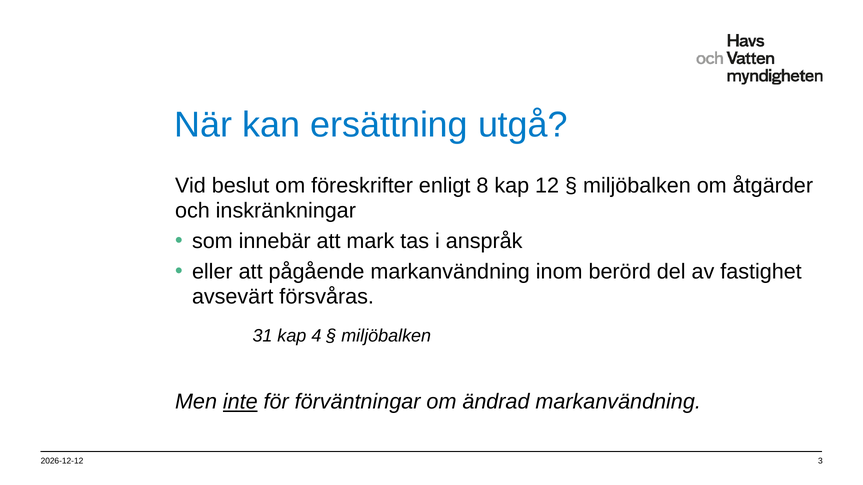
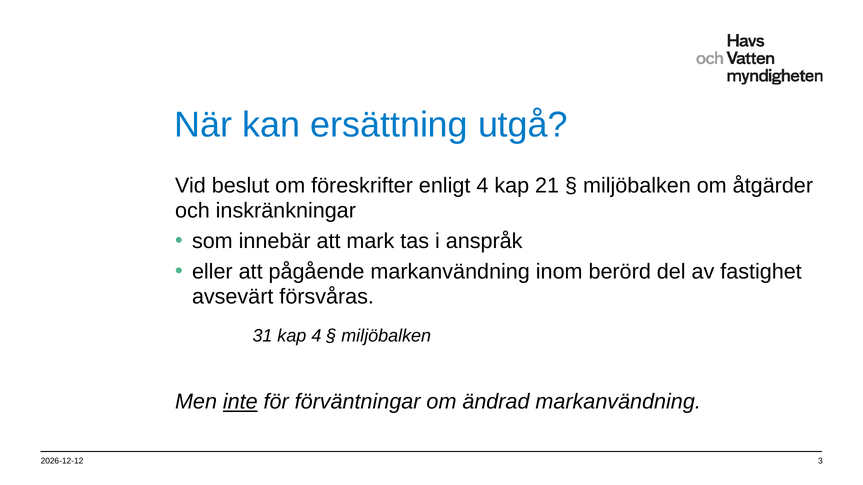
enligt 8: 8 -> 4 (482, 186)
12: 12 -> 21 (547, 186)
